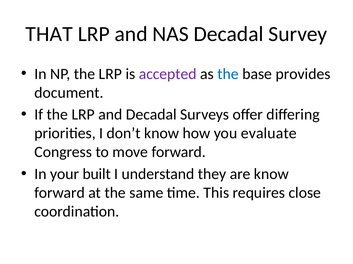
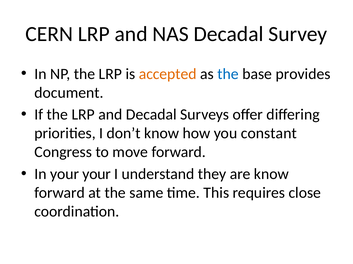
THAT: THAT -> CERN (49, 34)
accepted colour: purple -> orange (168, 74)
evaluate: evaluate -> constant (269, 134)
your built: built -> your (97, 174)
